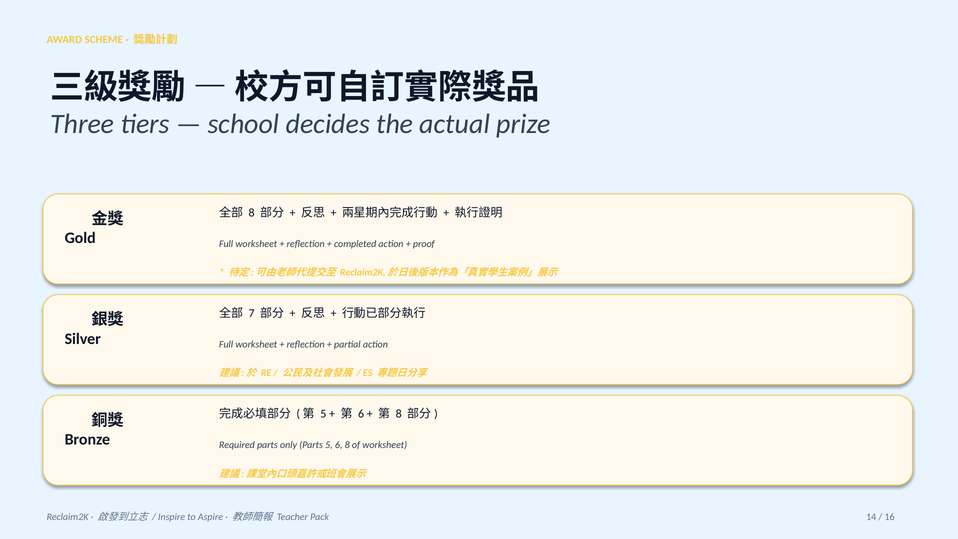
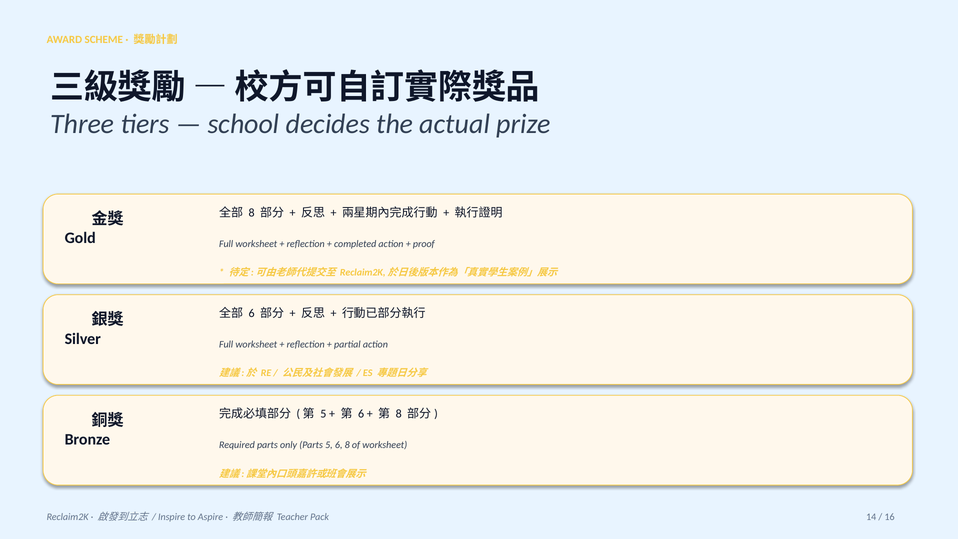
7: 7 -> 6 (252, 313)
